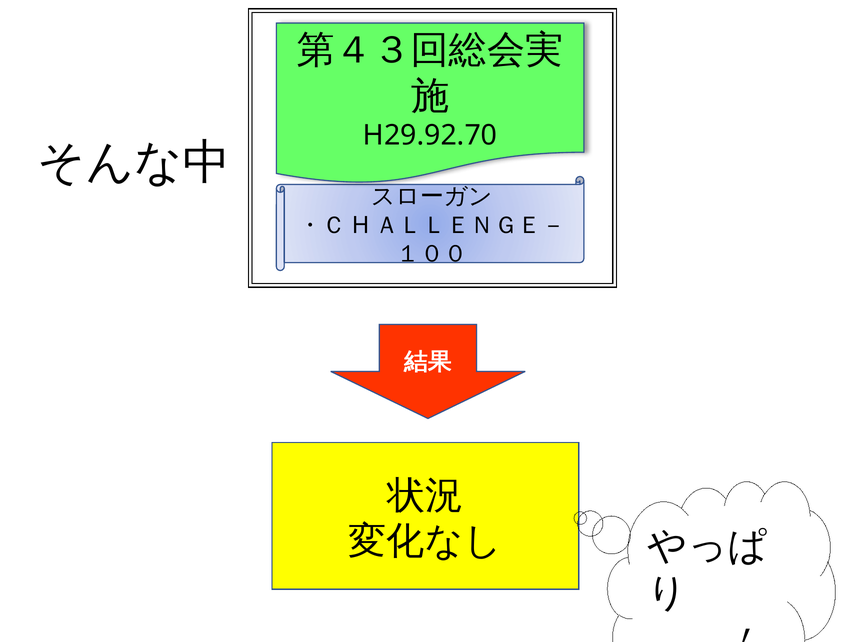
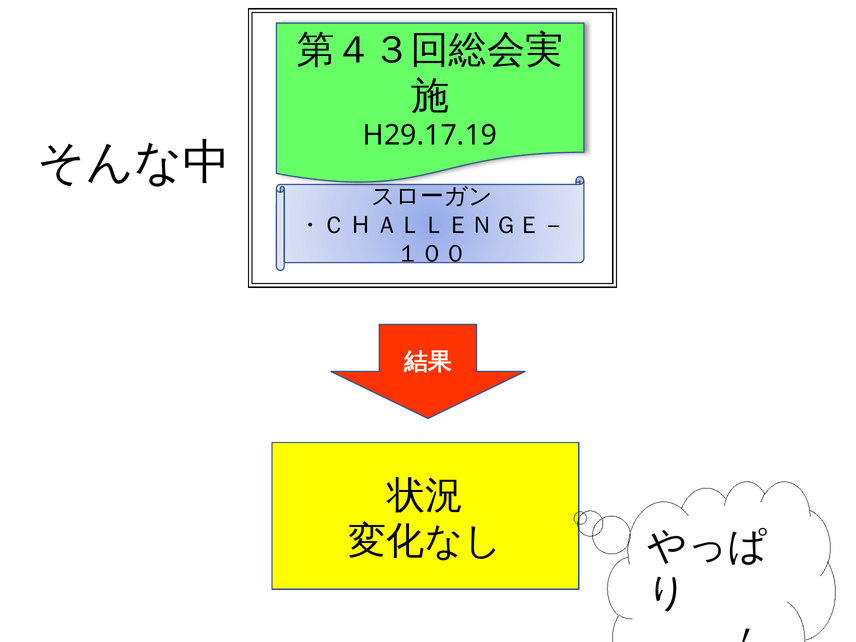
H29.92.70: H29.92.70 -> H29.17.19 (430, 135)
